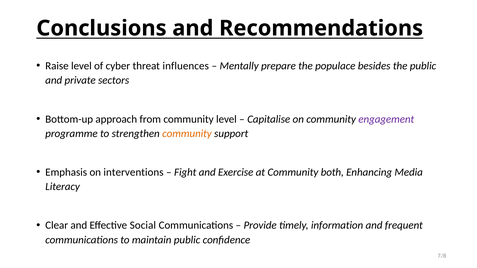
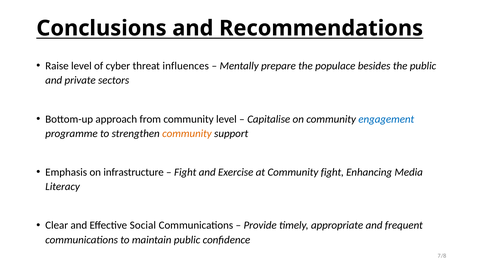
engagement colour: purple -> blue (386, 119)
interventions: interventions -> infrastructure (134, 172)
Community both: both -> fight (332, 172)
information: information -> appropriate (337, 226)
